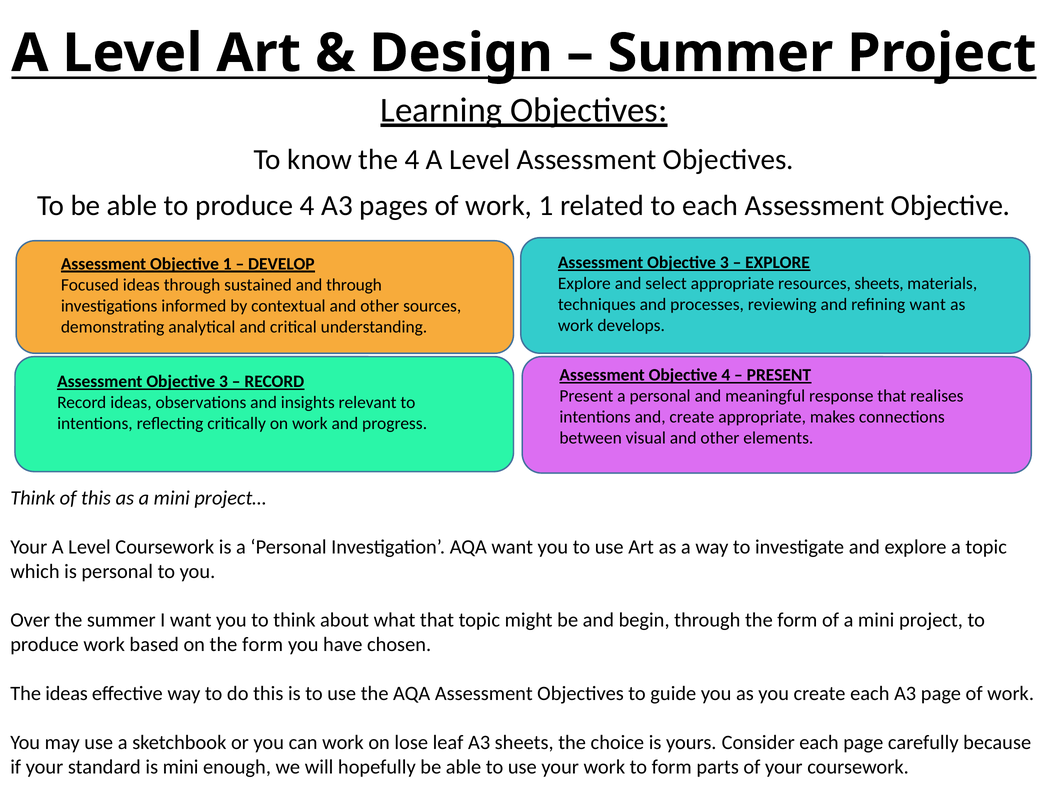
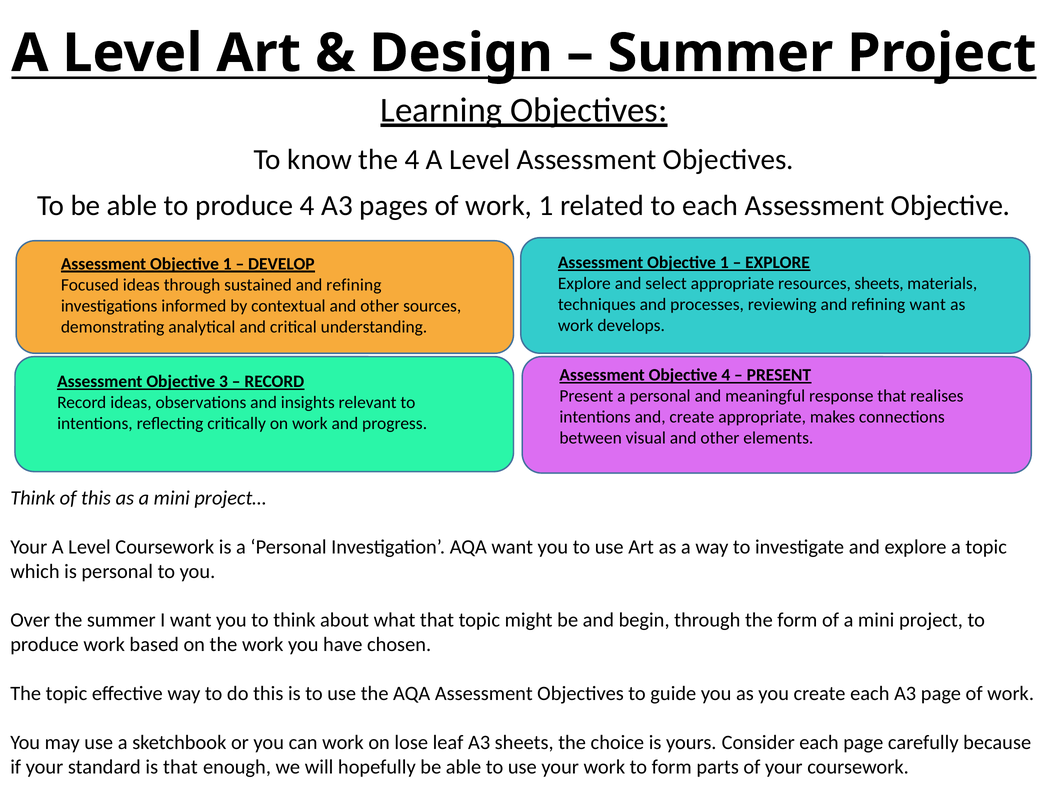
3: 3 -> 1 (724, 263)
sustained and through: through -> refining (354, 285)
on the form: form -> work (263, 645)
The ideas: ideas -> topic (66, 694)
is mini: mini -> that (180, 767)
